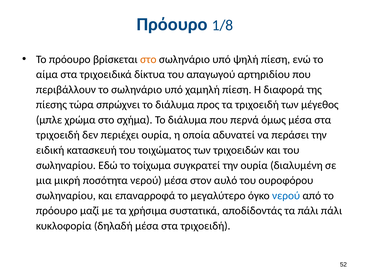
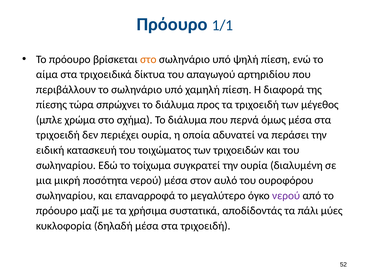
1/8: 1/8 -> 1/1 (223, 25)
νερού colour: blue -> purple (286, 195)
πάλι πάλι: πάλι -> μύες (332, 211)
